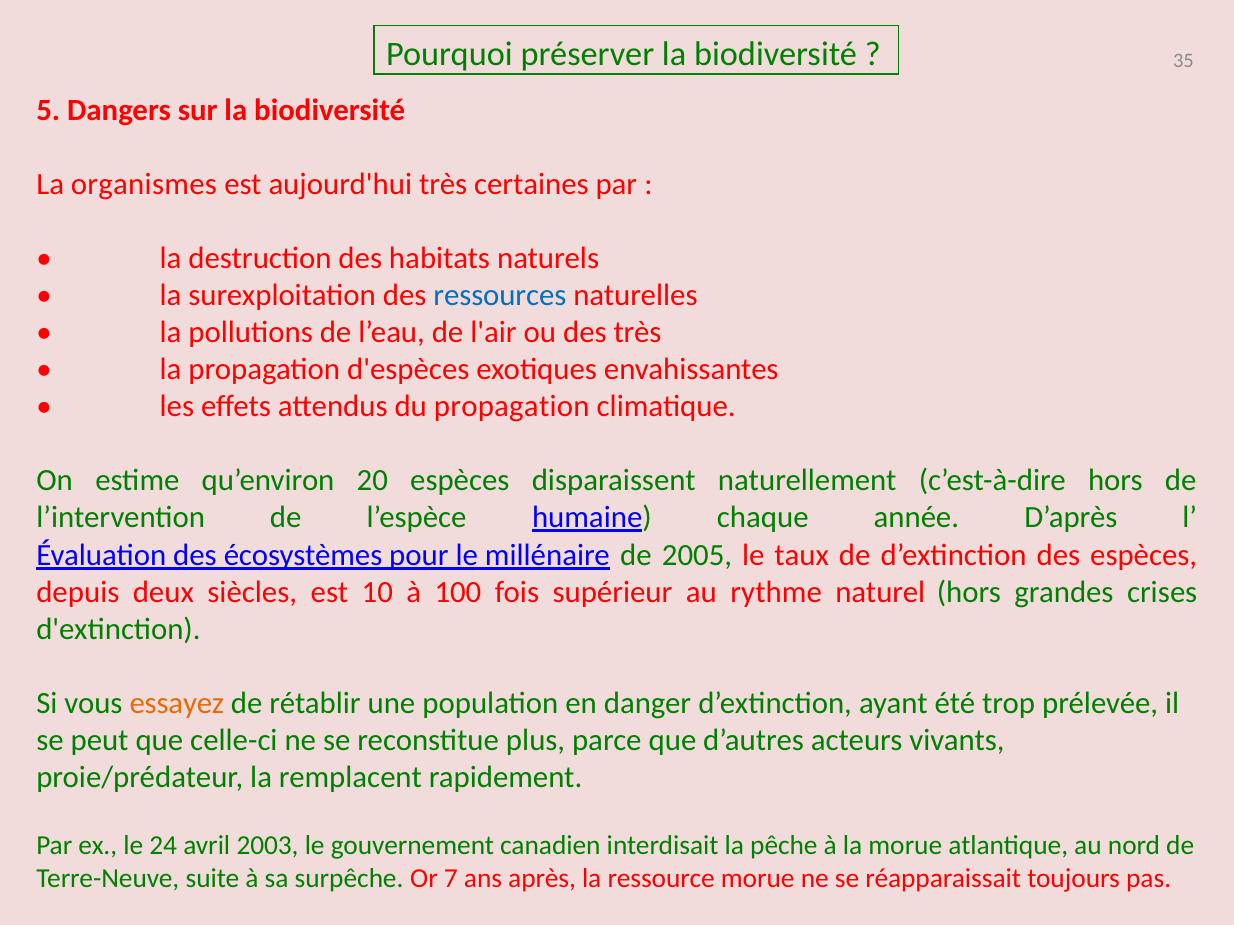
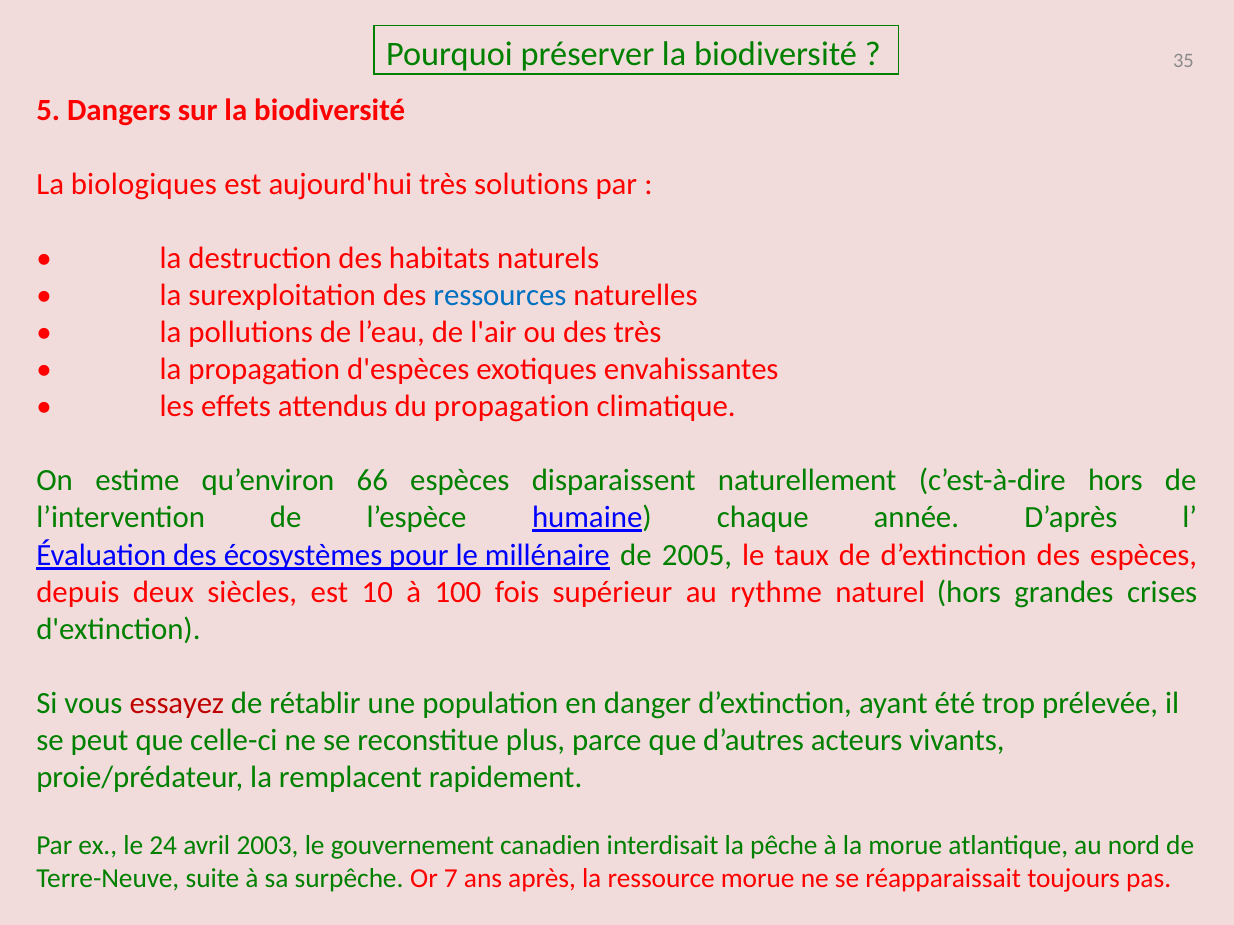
organismes: organismes -> biologiques (144, 185)
certaines: certaines -> solutions (531, 185)
20: 20 -> 66 (372, 481)
essayez colour: orange -> red (177, 704)
